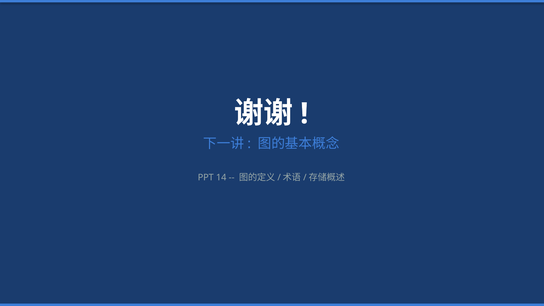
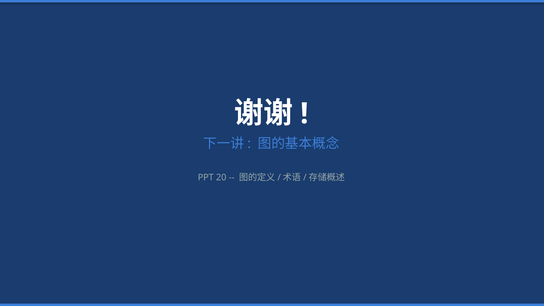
14: 14 -> 20 (221, 177)
